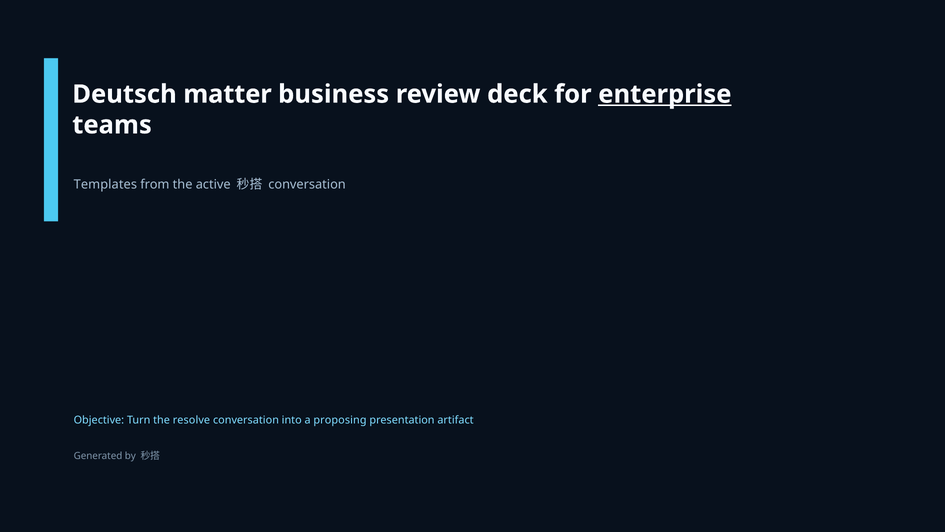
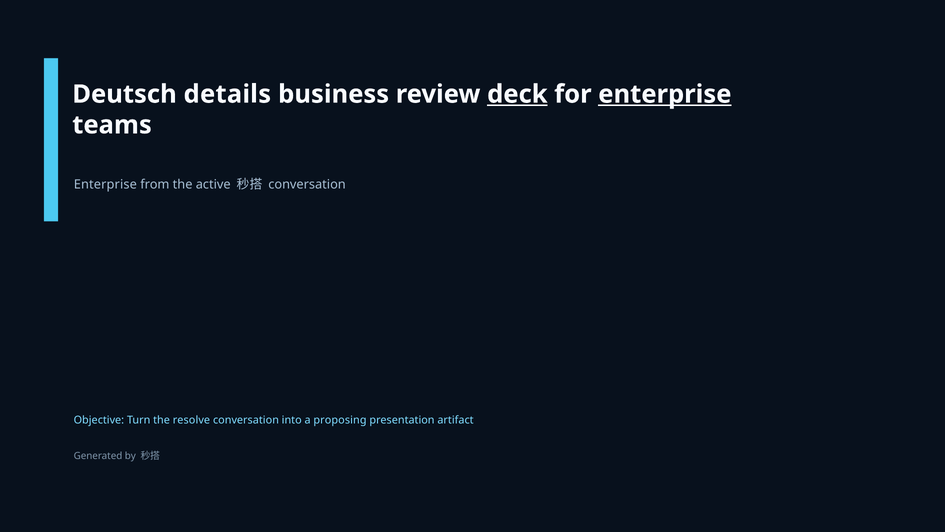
matter: matter -> details (227, 94)
deck underline: none -> present (517, 94)
Templates: Templates -> Enterprise (105, 184)
